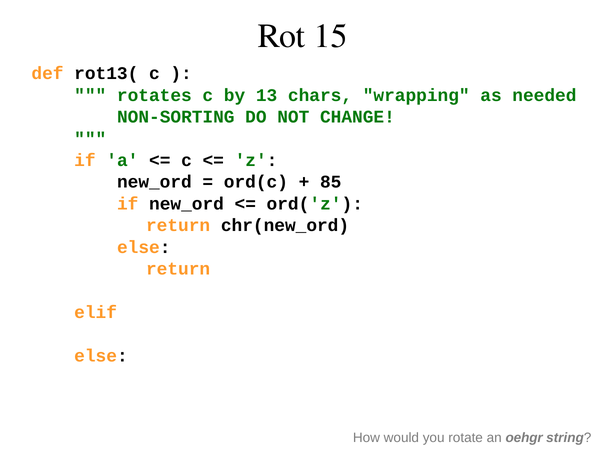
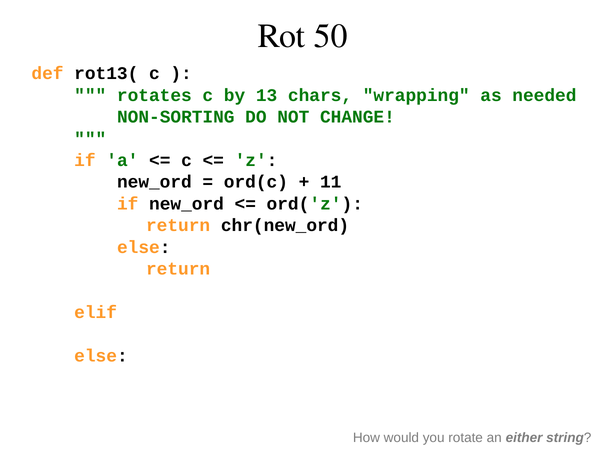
15: 15 -> 50 (331, 36)
85: 85 -> 11 (331, 182)
oehgr: oehgr -> either (524, 438)
